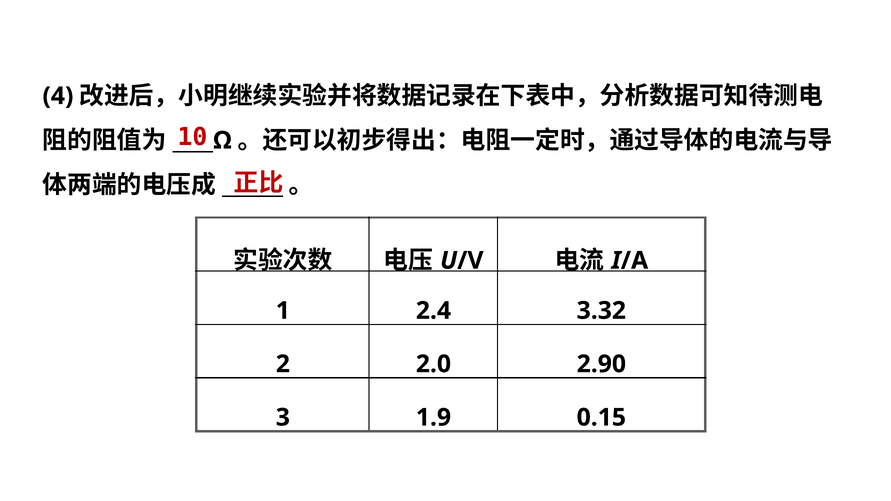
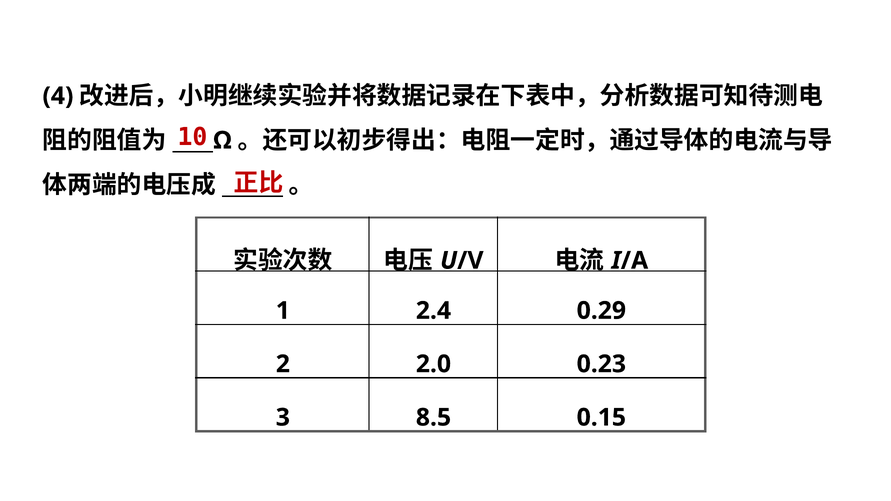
3.32: 3.32 -> 0.29 (601, 311)
2.90: 2.90 -> 0.23 (601, 364)
1.9: 1.9 -> 8.5 (433, 418)
